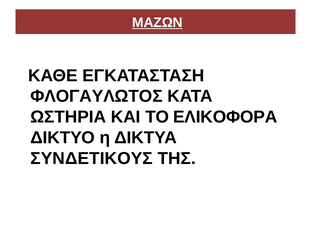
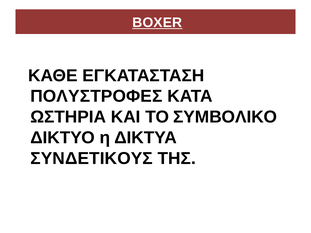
ΜΑΖΩΝ: ΜΑΖΩΝ -> ΒΟΧΕR (157, 23)
ΦΛΟΓΑΥΛΩΤΟΣ: ΦΛΟΓΑΥΛΩΤΟΣ -> ΠΟΛΥΣΤΡΟΦΕΣ (96, 96)
ΕΛΙΚΟΦΟΡΑ: ΕΛΙΚΟΦΟΡΑ -> ΣΥΜΒΟΛΙΚΟ (225, 117)
